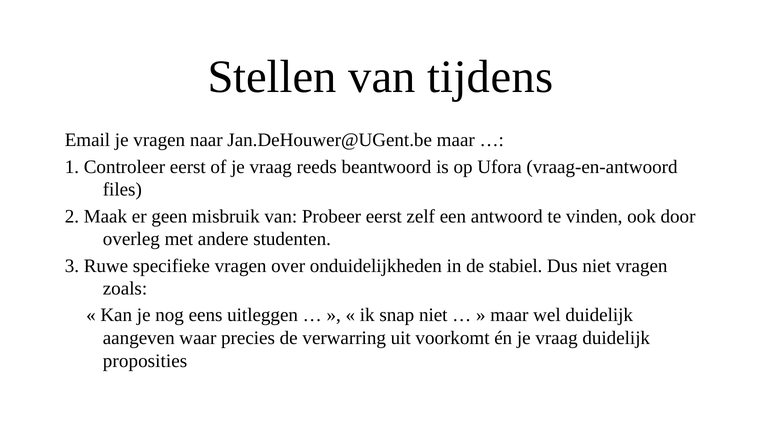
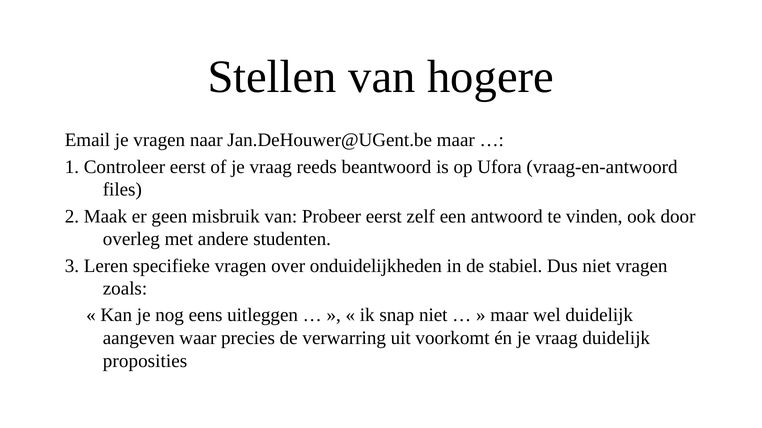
tijdens: tijdens -> hogere (490, 77)
Ruwe: Ruwe -> Leren (106, 266)
